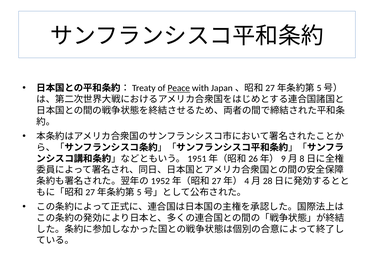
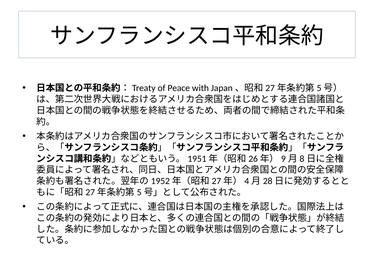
Peace underline: present -> none (179, 88)
